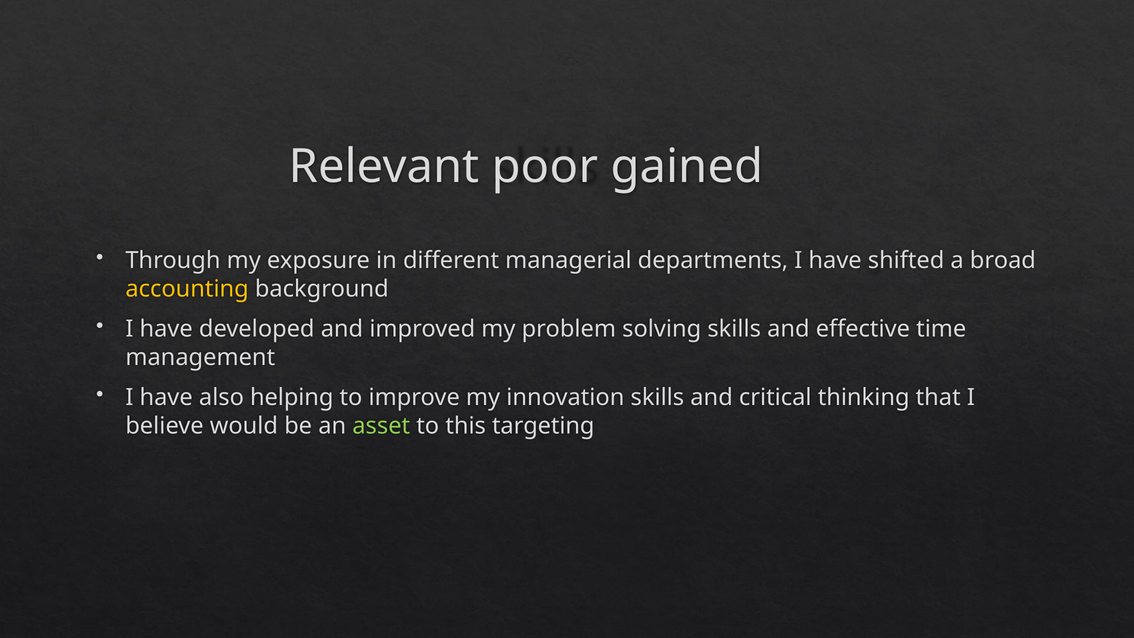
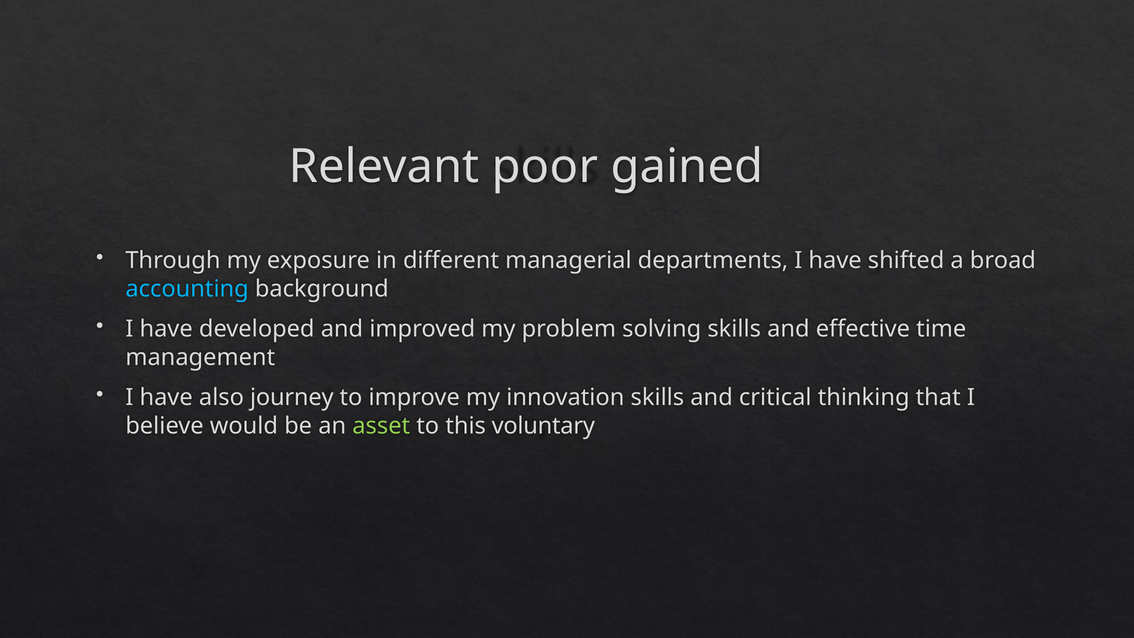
accounting colour: yellow -> light blue (187, 289)
helping: helping -> journey (292, 397)
targeting: targeting -> voluntary (543, 426)
